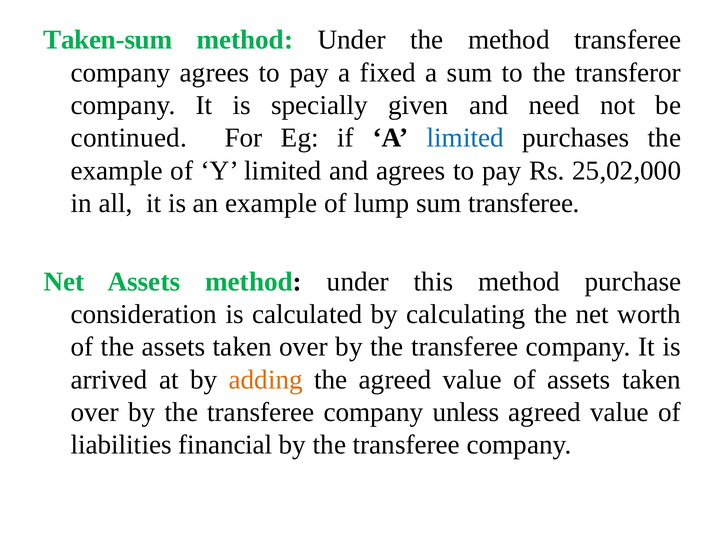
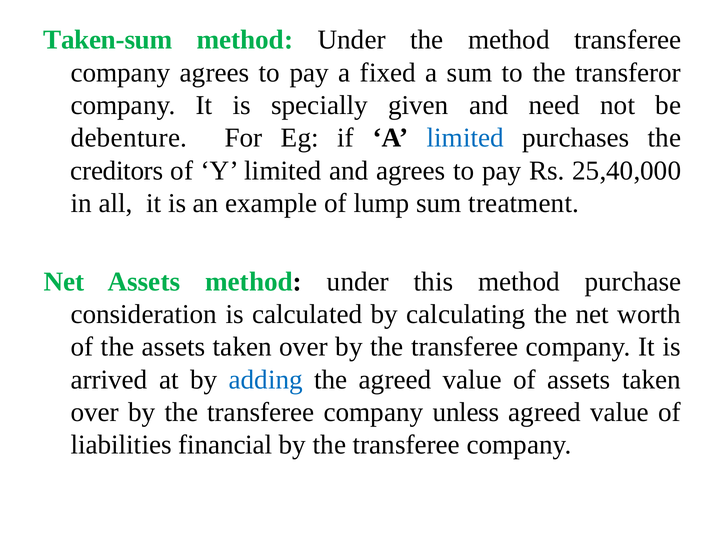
continued: continued -> debenture (129, 138)
example: example -> creditors (117, 171)
25,02,000: 25,02,000 -> 25,40,000 (627, 171)
sum transferee: transferee -> treatment (524, 203)
adding colour: orange -> blue (266, 379)
